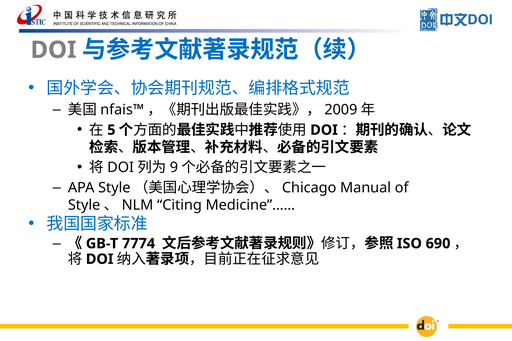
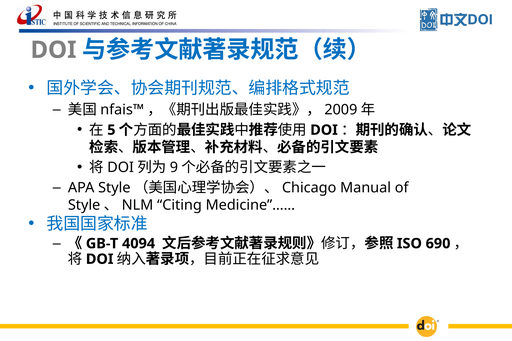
7774: 7774 -> 4094 (139, 244)
